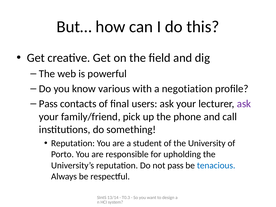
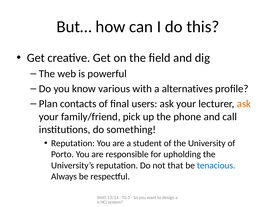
negotiation: negotiation -> alternatives (187, 89)
Pass: Pass -> Plan (48, 104)
ask colour: purple -> orange (244, 104)
not pass: pass -> that (175, 165)
